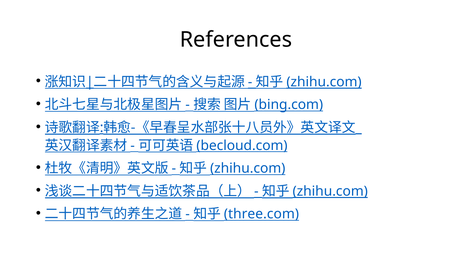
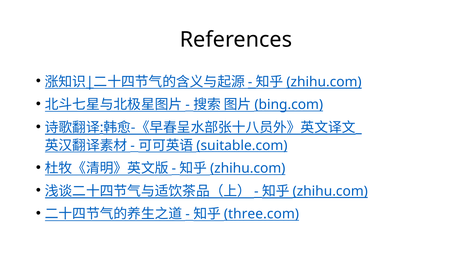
becloud.com: becloud.com -> suitable.com (242, 145)
